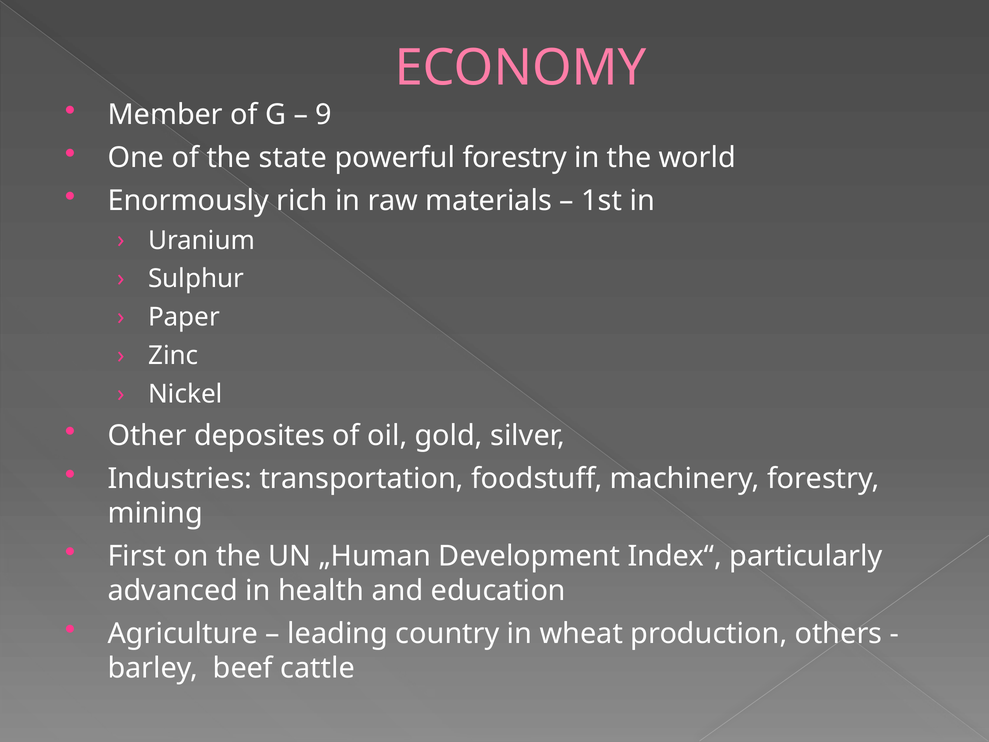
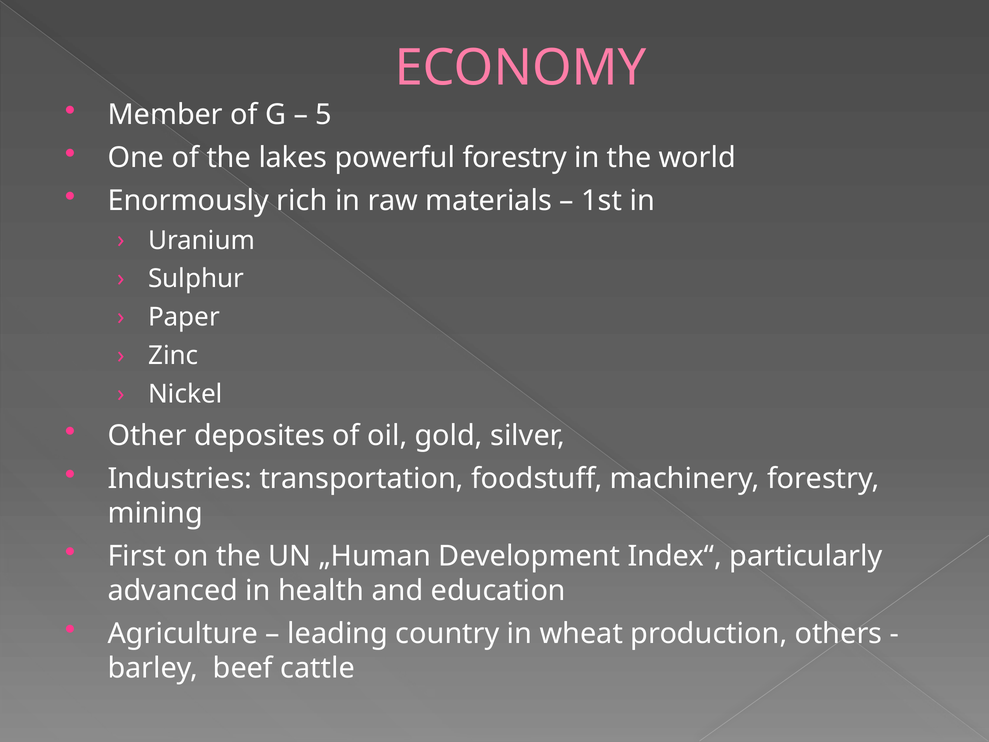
9: 9 -> 5 (324, 115)
state: state -> lakes (293, 158)
